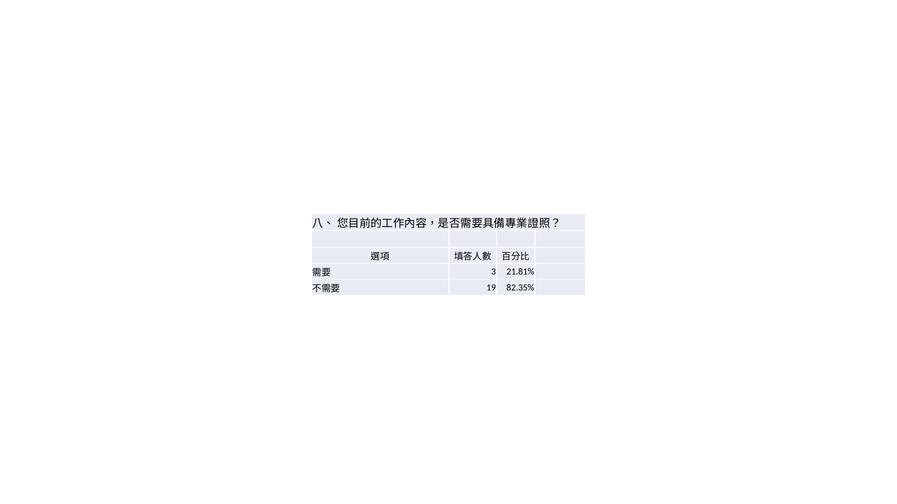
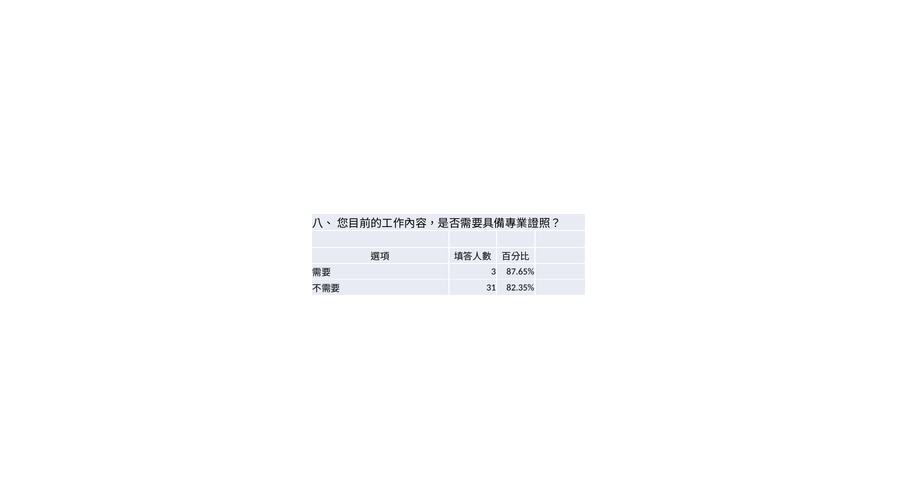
21.81%: 21.81% -> 87.65% (520, 272)
19: 19 -> 31 (491, 288)
